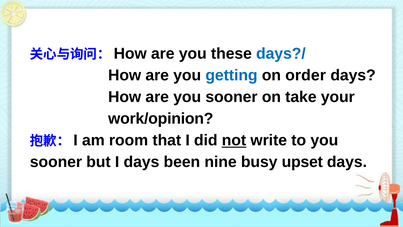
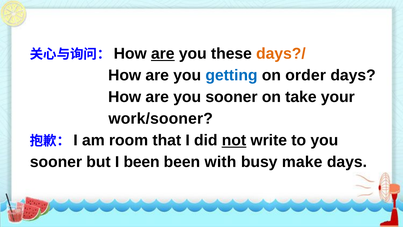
are underline: none -> present (163, 54)
days?/ colour: blue -> orange (281, 54)
work/opinion: work/opinion -> work/sooner (161, 119)
I days: days -> been (142, 162)
nine: nine -> with (220, 162)
upset: upset -> make (302, 162)
